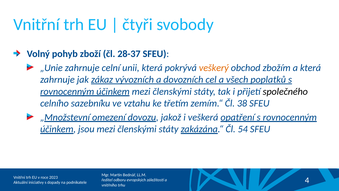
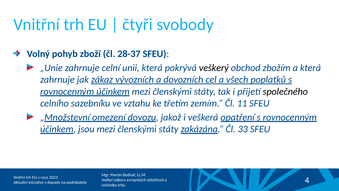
veškerý colour: orange -> black (214, 68)
38: 38 -> 11 (242, 103)
54: 54 -> 33 (243, 129)
